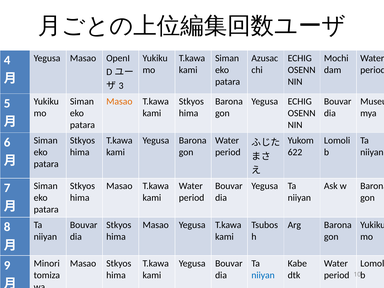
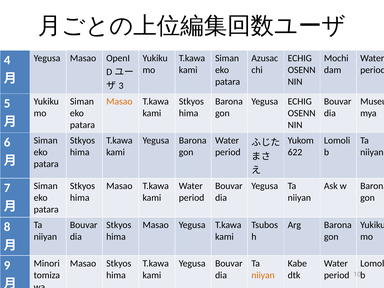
niiyan colour: blue -> orange (263, 275)
